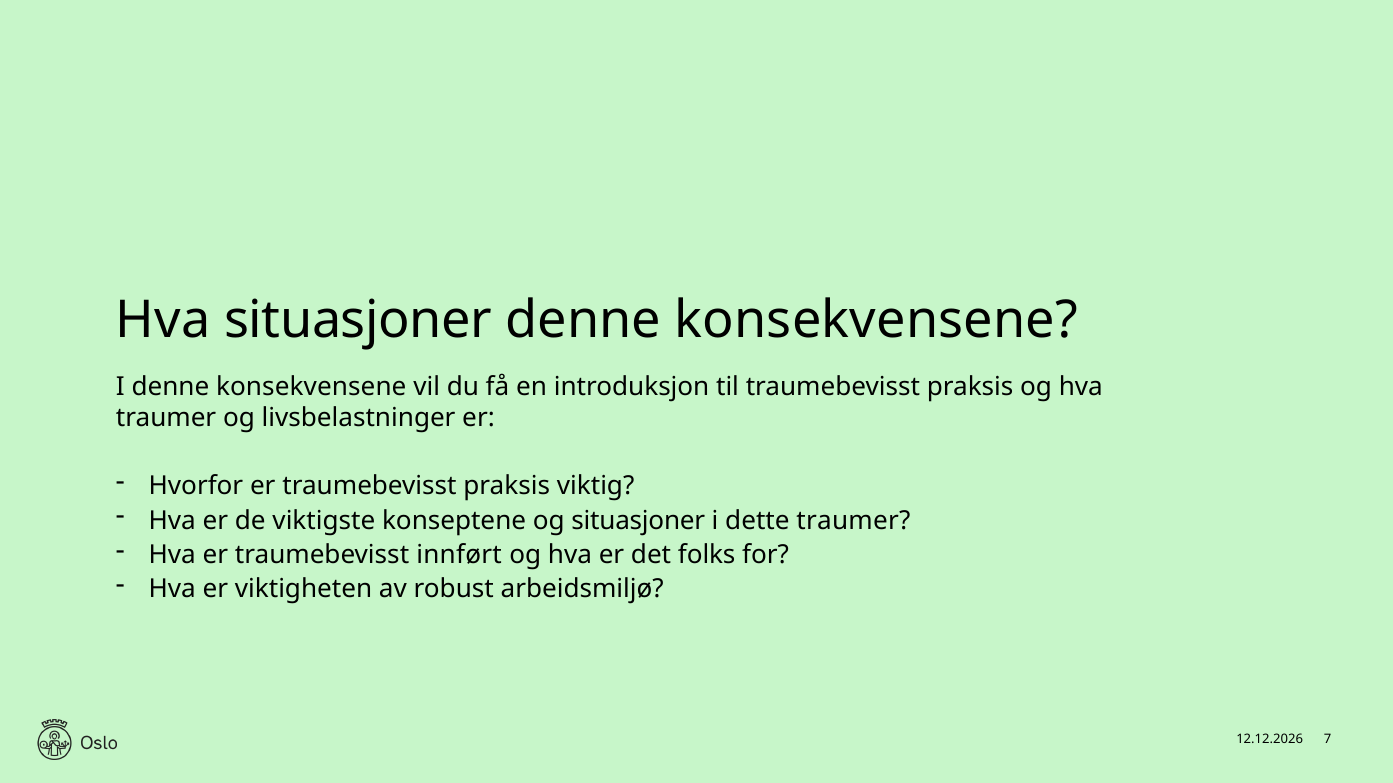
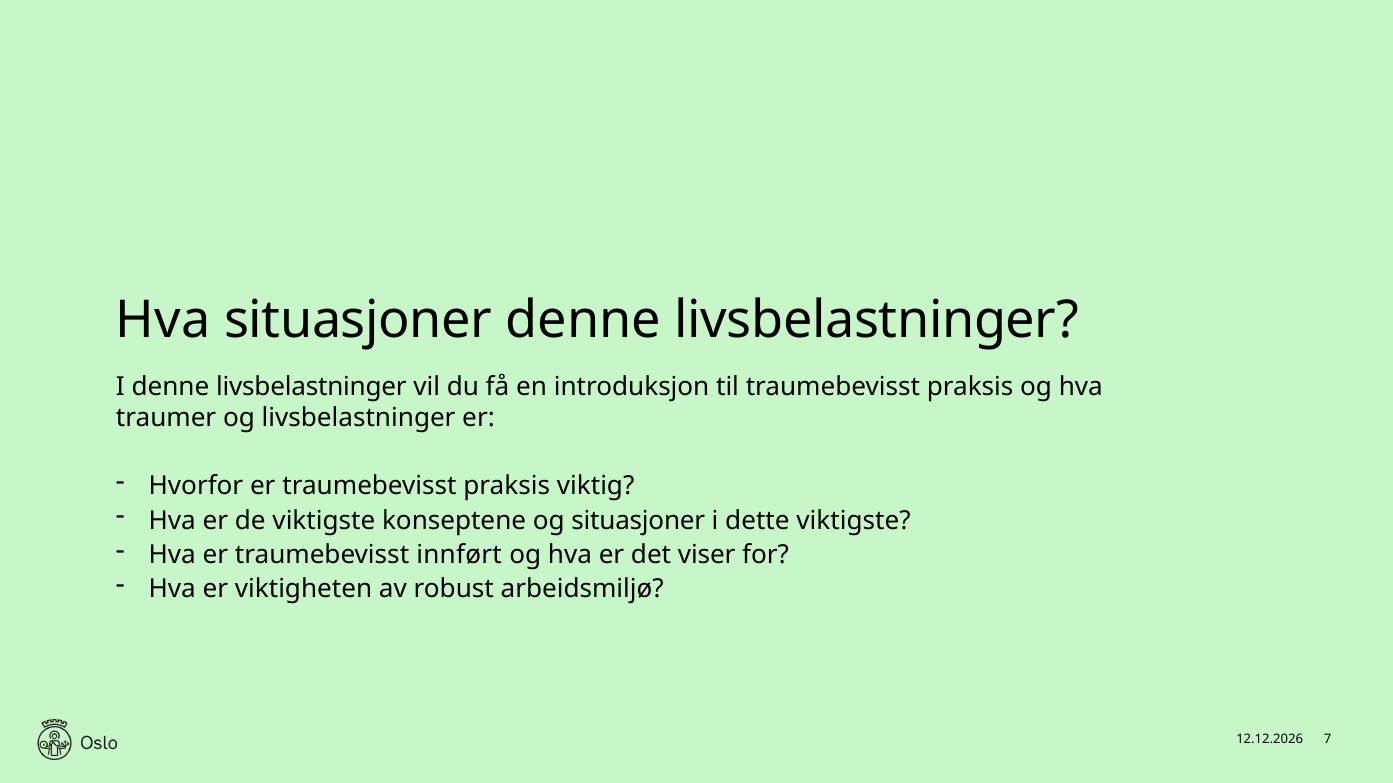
konsekvensene: konsekvensene -> livsbelastninger (877, 321)
I denne konsekvensene: konsekvensene -> livsbelastninger (311, 387)
dette traumer: traumer -> viktigste (854, 521)
folks: folks -> viser (707, 555)
